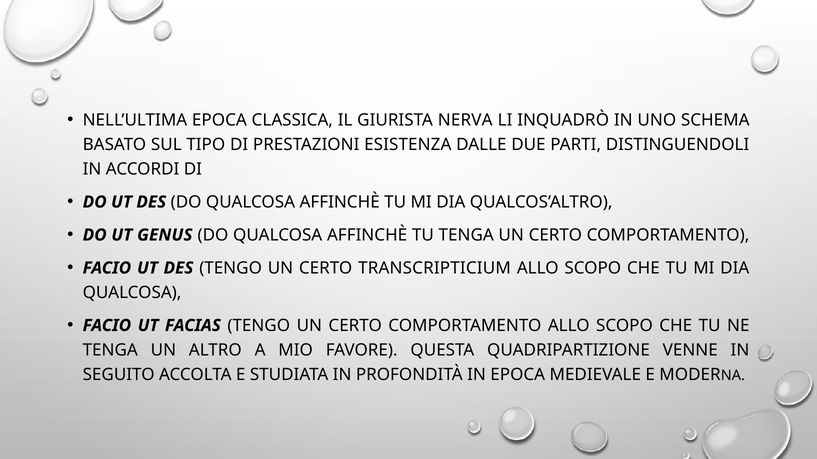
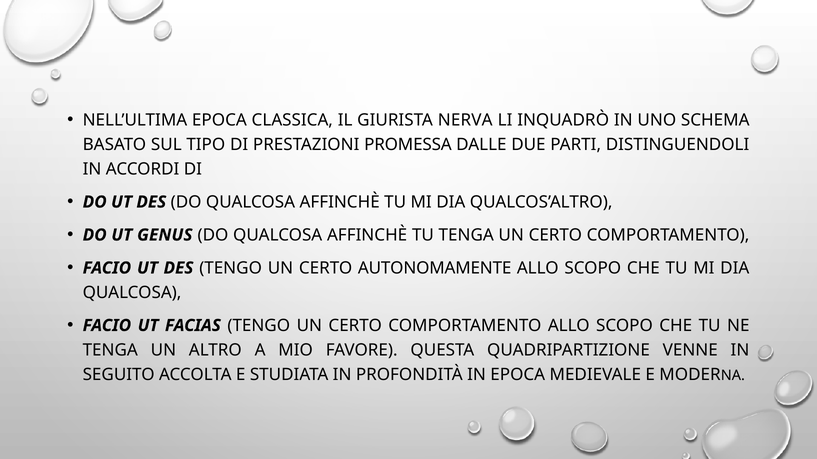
ESISTENZA: ESISTENZA -> PROMESSA (408, 145)
TRANSCRIPTICIUM: TRANSCRIPTICIUM -> AUTONOMAMENTE (435, 268)
